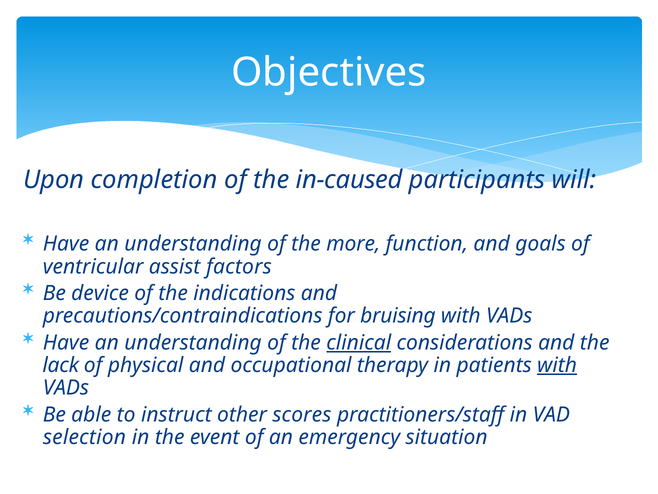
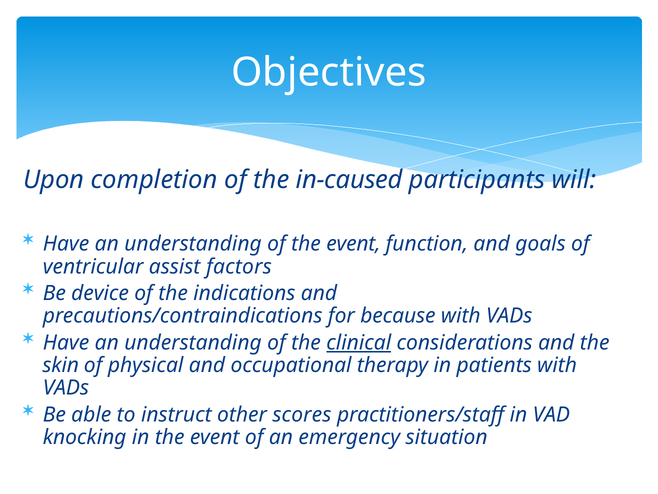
of the more: more -> event (353, 244)
bruising: bruising -> because (398, 316)
lack: lack -> skin (61, 365)
with underline: present -> none (557, 365)
selection: selection -> knocking (85, 437)
